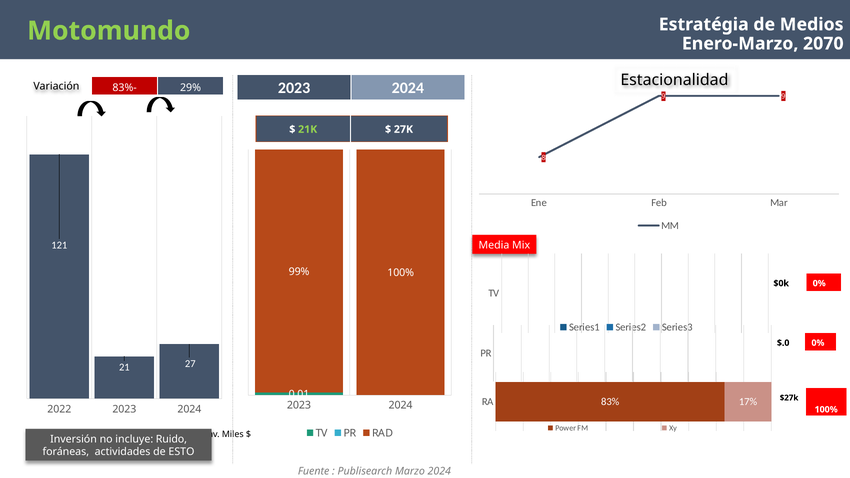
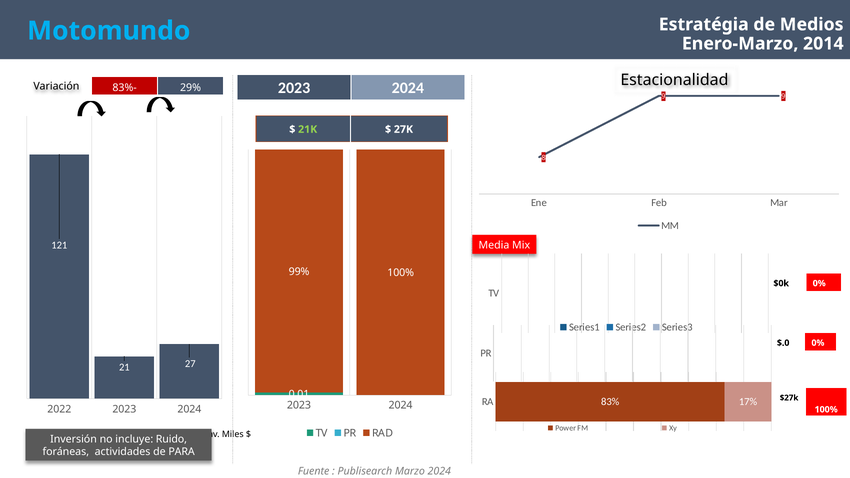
Motomundo colour: light green -> light blue (109, 31)
2070: 2070 -> 2014 (823, 44)
ESTO: ESTO -> PARA (182, 452)
